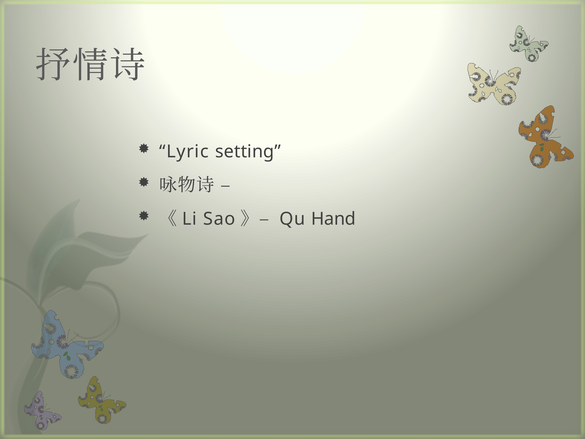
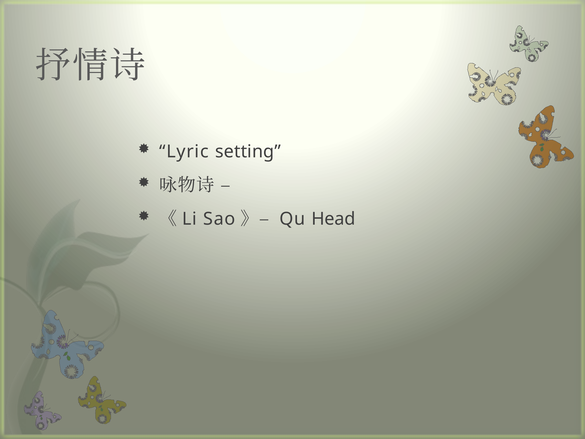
Hand: Hand -> Head (334, 219)
